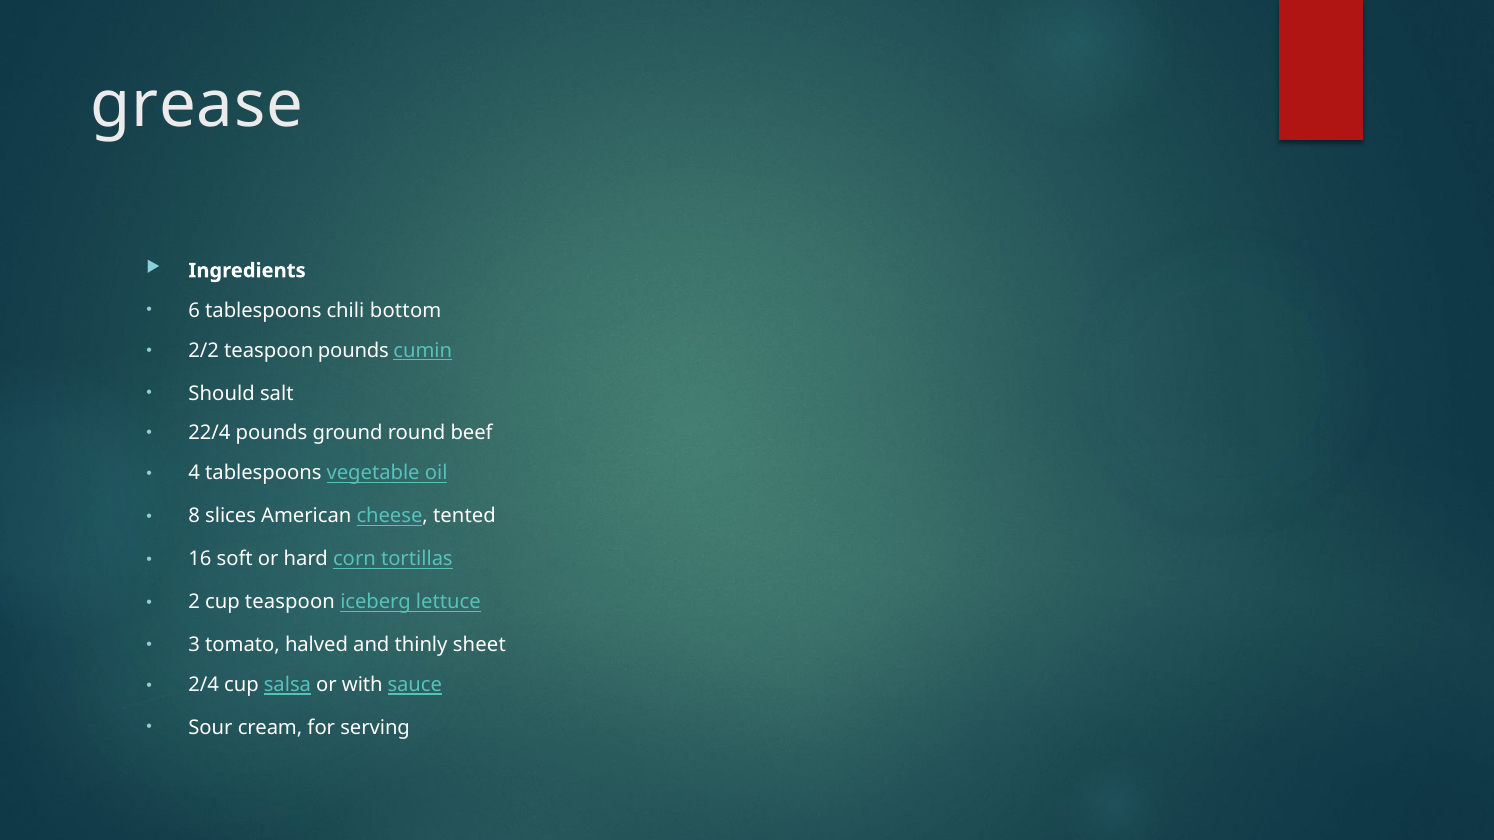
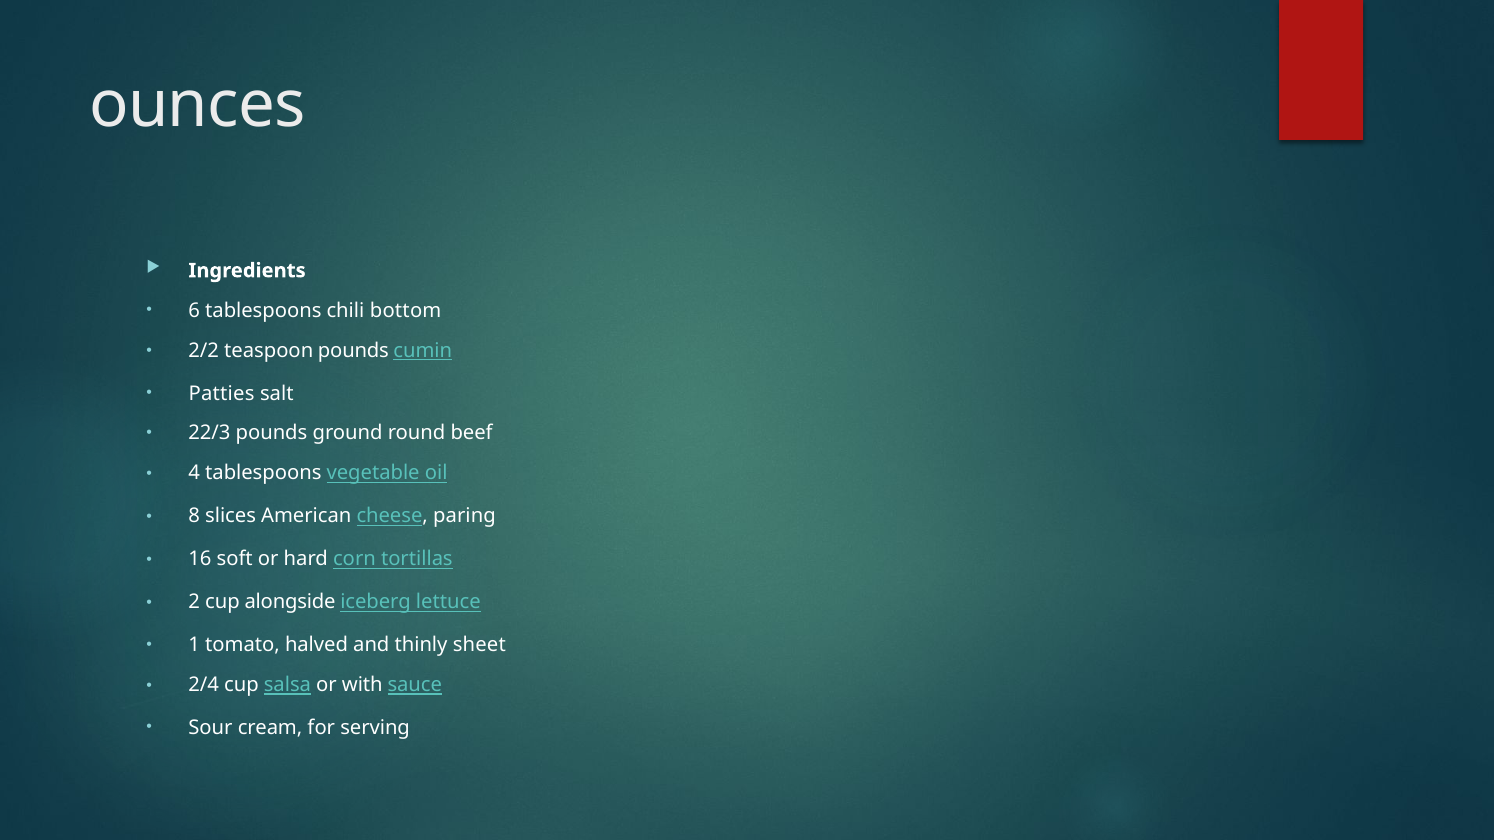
grease: grease -> ounces (198, 105)
Should: Should -> Patties (222, 394)
22/4: 22/4 -> 22/3 (210, 433)
tented: tented -> paring (464, 516)
cup teaspoon: teaspoon -> alongside (290, 602)
3: 3 -> 1 (194, 645)
